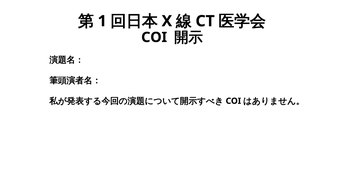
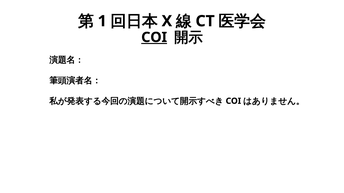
COI underline: none -> present (154, 37)
